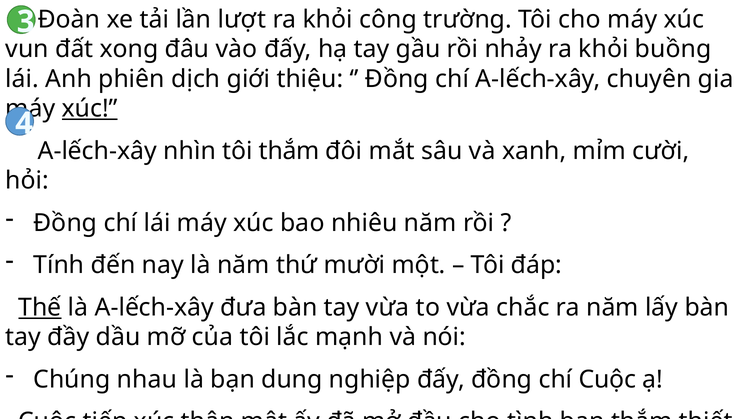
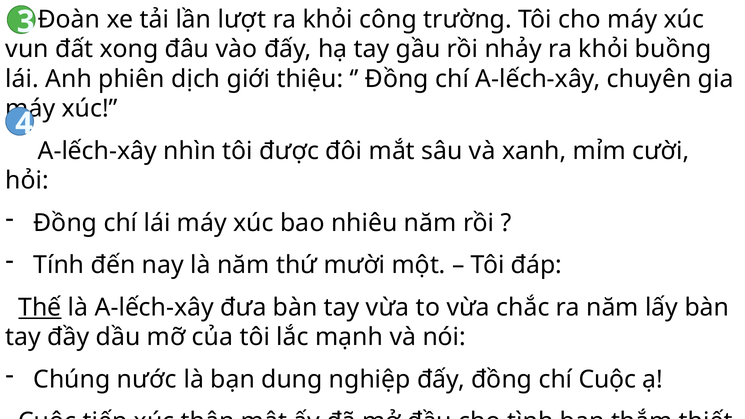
xúc underline: present -> none (90, 109)
tôi thắm: thắm -> được (289, 151)
nhau: nhau -> nước (147, 379)
